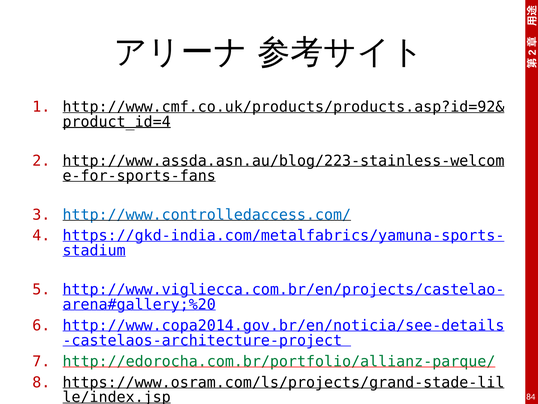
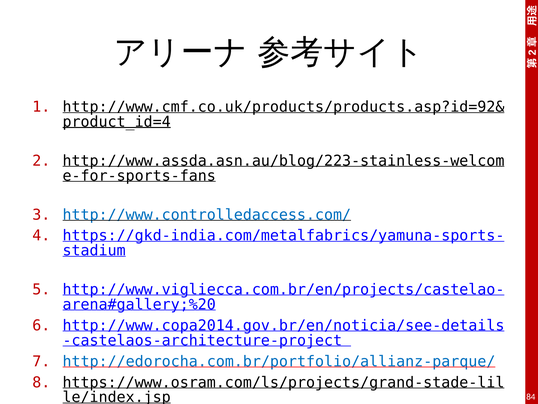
http://edorocha.com.br/portfolio/allianz-parque/ colour: green -> blue (279, 361)
